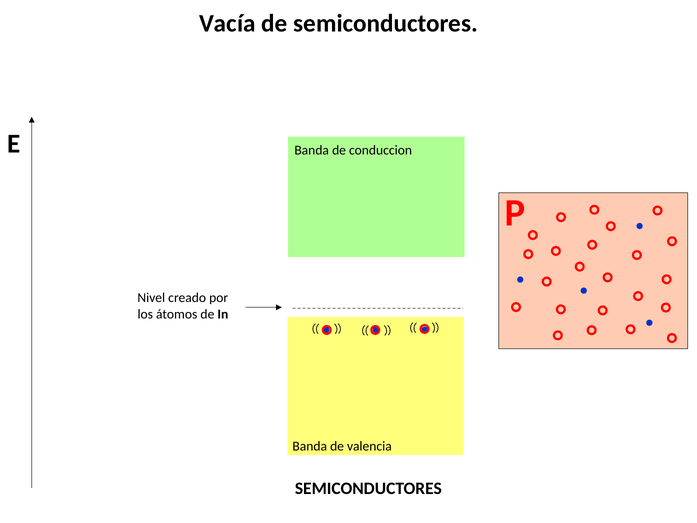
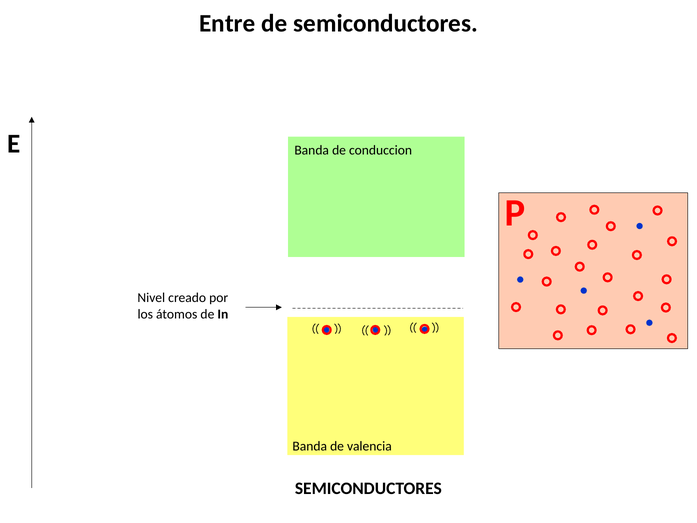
Vacía: Vacía -> Entre (227, 24)
